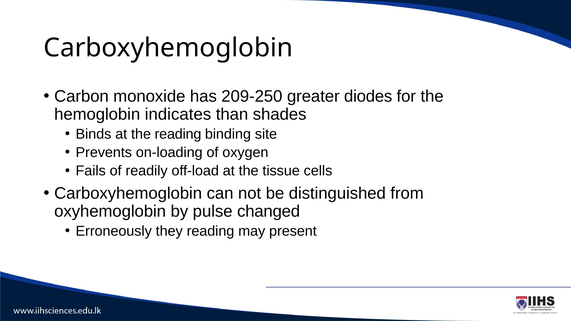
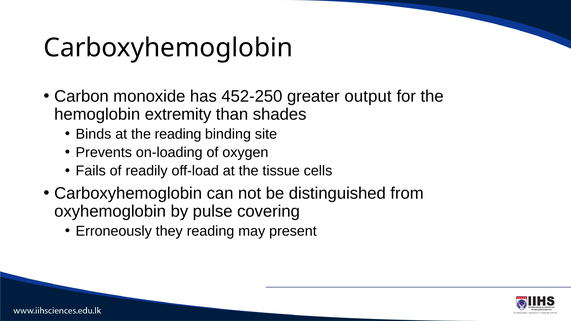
209-250: 209-250 -> 452-250 (252, 97)
diodes: diodes -> output (368, 97)
indicates: indicates -> extremity (178, 115)
changed: changed -> covering (269, 212)
